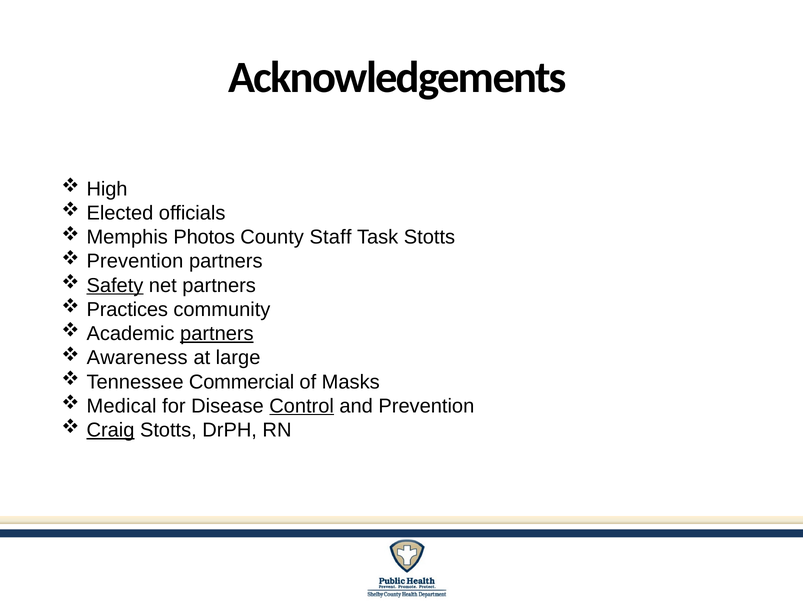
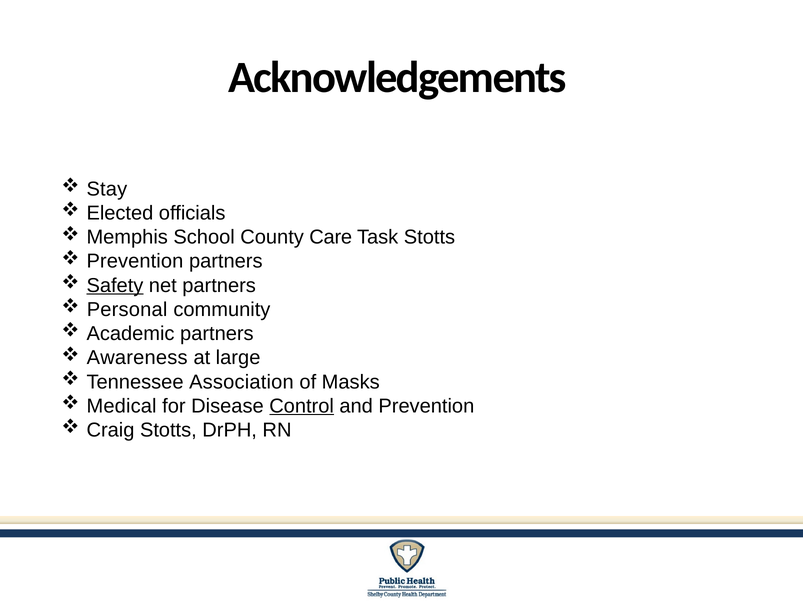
High: High -> Stay (107, 189)
Photos: Photos -> School (204, 237)
Staff: Staff -> Care (331, 237)
Practices: Practices -> Personal (127, 309)
partners underline: present -> none (217, 333)
Commercial: Commercial -> Association (241, 381)
Craig underline: present -> none (110, 430)
